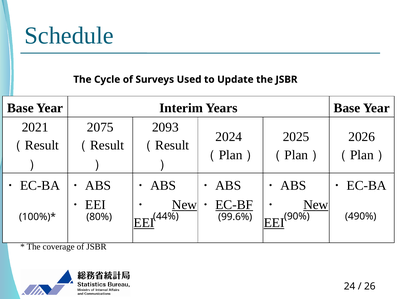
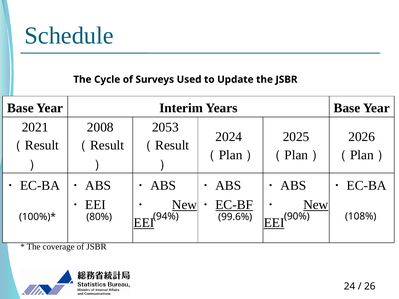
2075: 2075 -> 2008 (100, 127)
2093: 2093 -> 2053 (165, 127)
44%: 44% -> 94% (166, 217)
490%: 490% -> 108% (361, 217)
